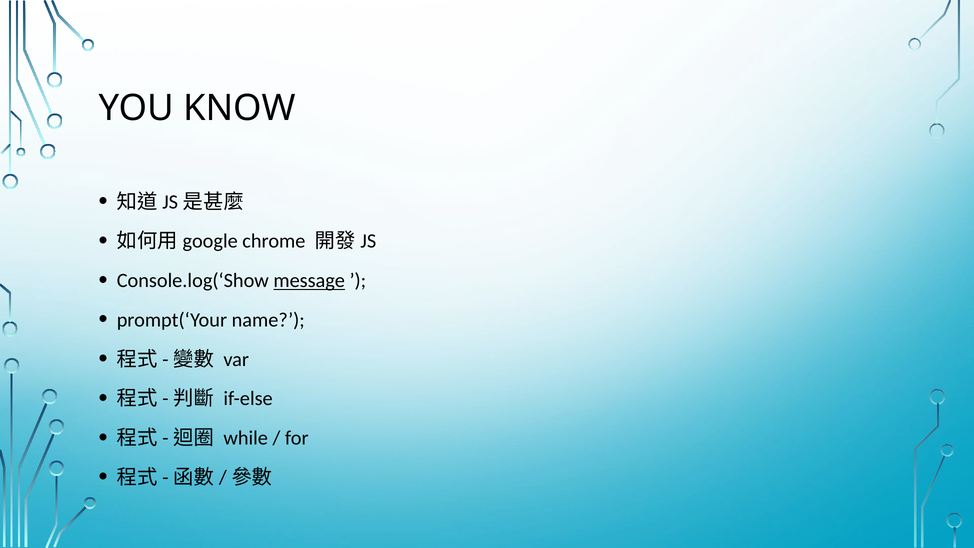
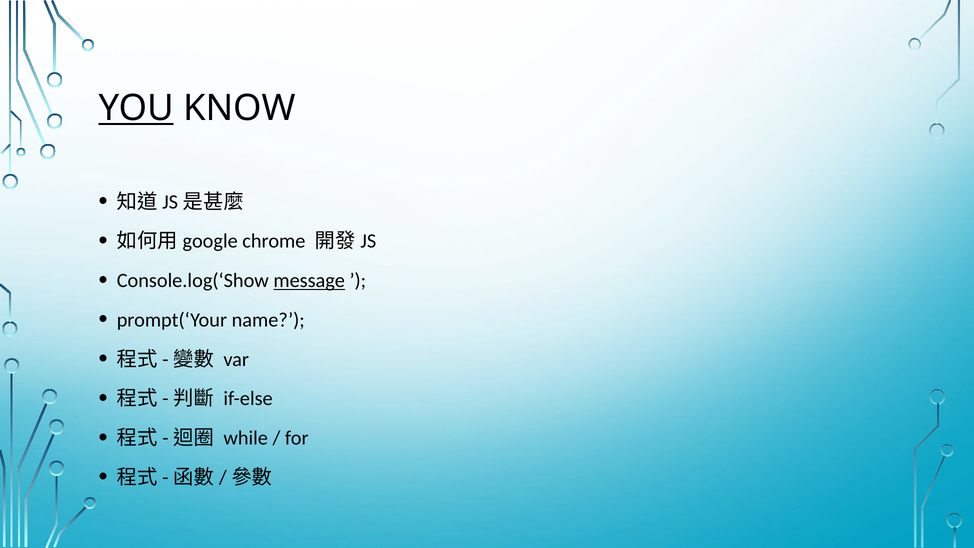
YOU underline: none -> present (136, 108)
